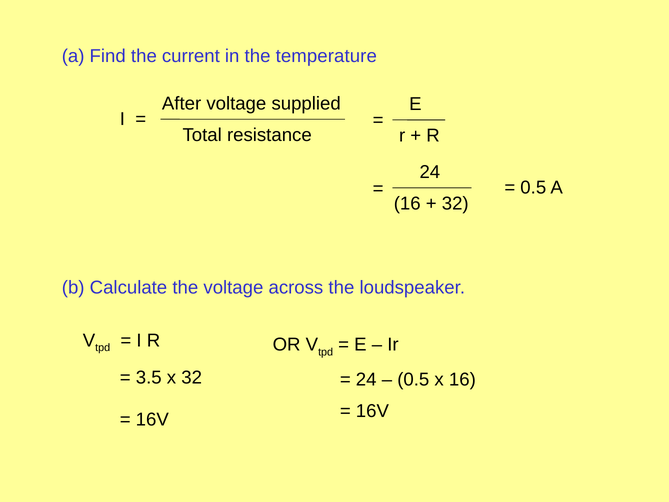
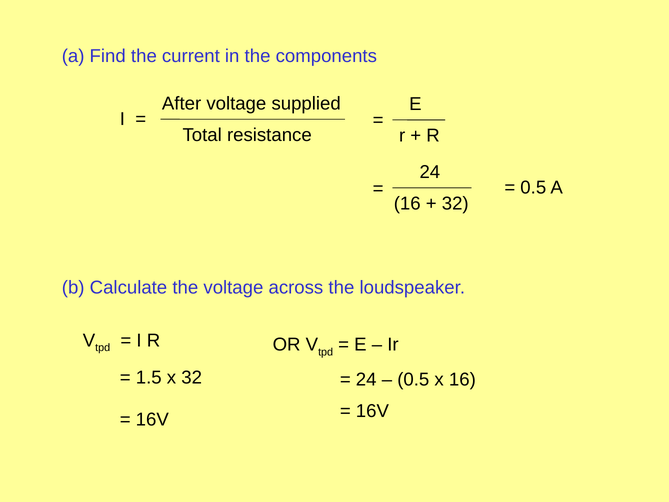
temperature: temperature -> components (326, 56)
3.5: 3.5 -> 1.5 (149, 377)
